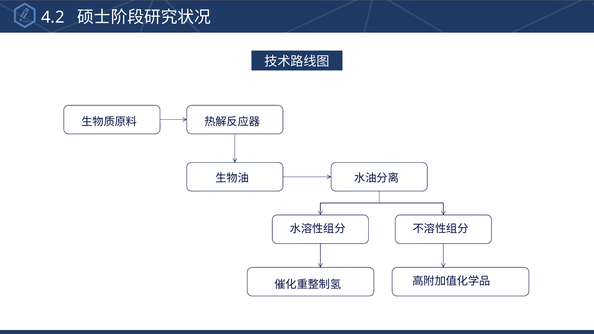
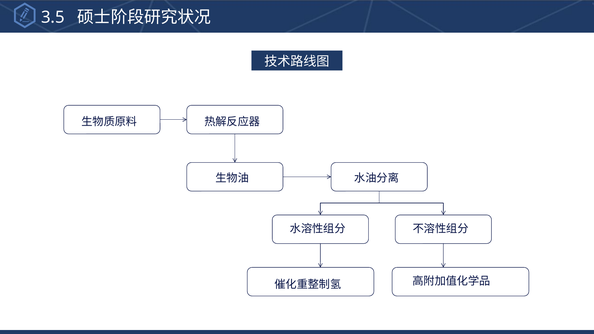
4.2: 4.2 -> 3.5 (53, 17)
